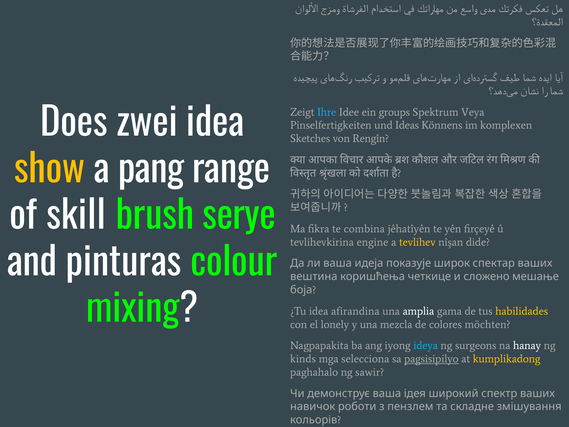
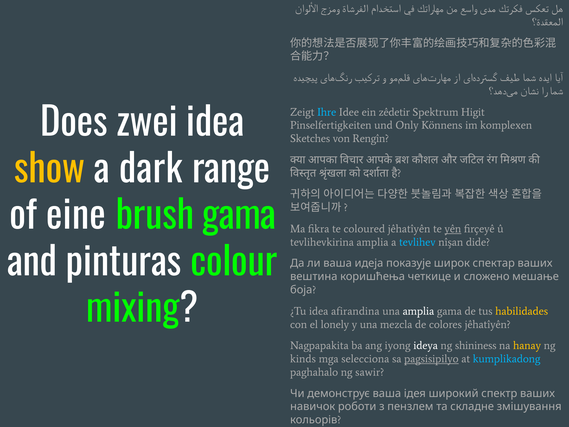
groups: groups -> zêdetir (394, 112)
Veya: Veya -> Higit (473, 112)
Ideas: Ideas -> Only (407, 125)
pang: pang -> dark (151, 170)
skill: skill -> eine (76, 216)
brush serye: serye -> gama (239, 216)
combina: combina -> coloured (364, 229)
yên underline: none -> present (453, 229)
tevlihevkirina engine: engine -> amplia (372, 242)
tevlihev colour: yellow -> light blue (417, 242)
colores möchten: möchten -> jêhatîyên (488, 324)
ideya colour: light blue -> white (426, 345)
surgeons: surgeons -> shininess (476, 345)
hanay colour: white -> yellow (527, 345)
kumplikadong colour: yellow -> light blue (507, 359)
